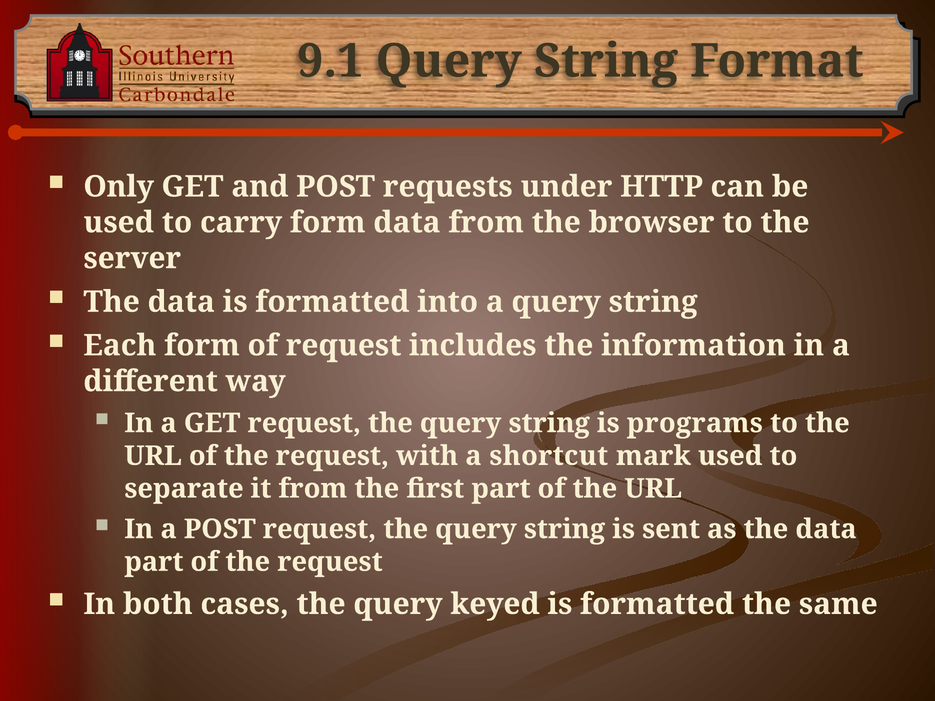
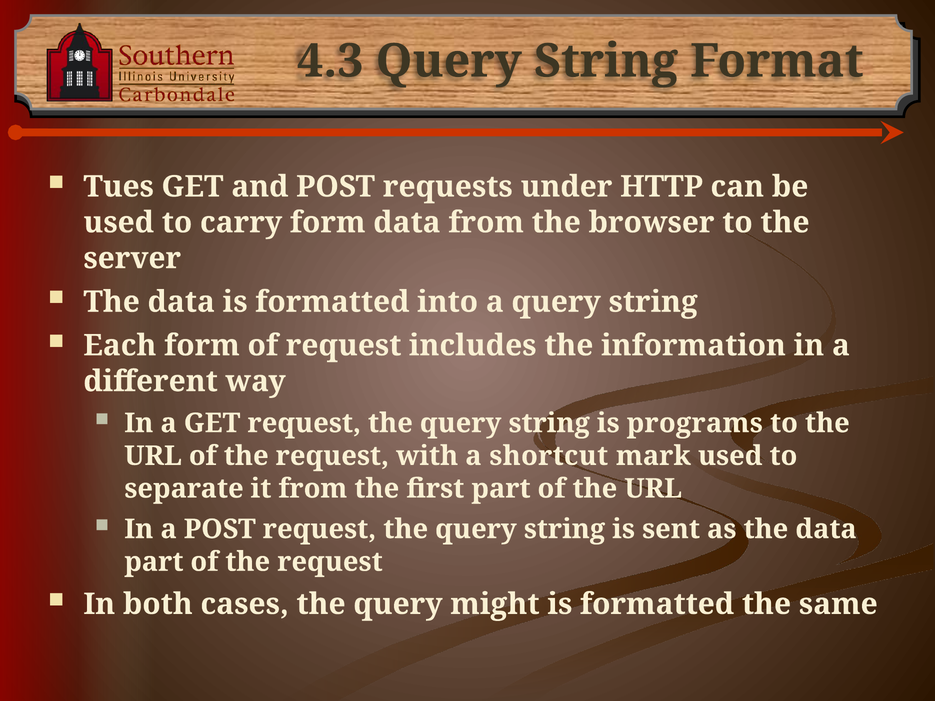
9.1: 9.1 -> 4.3 (330, 61)
Only: Only -> Tues (119, 187)
keyed: keyed -> might (495, 604)
